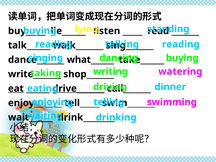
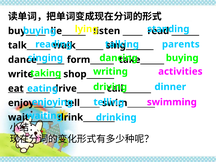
reading: reading -> parents (181, 44)
what______: what______ -> form______ (90, 60)
watering: watering -> activities (180, 71)
drive_______ underline: present -> none (78, 88)
